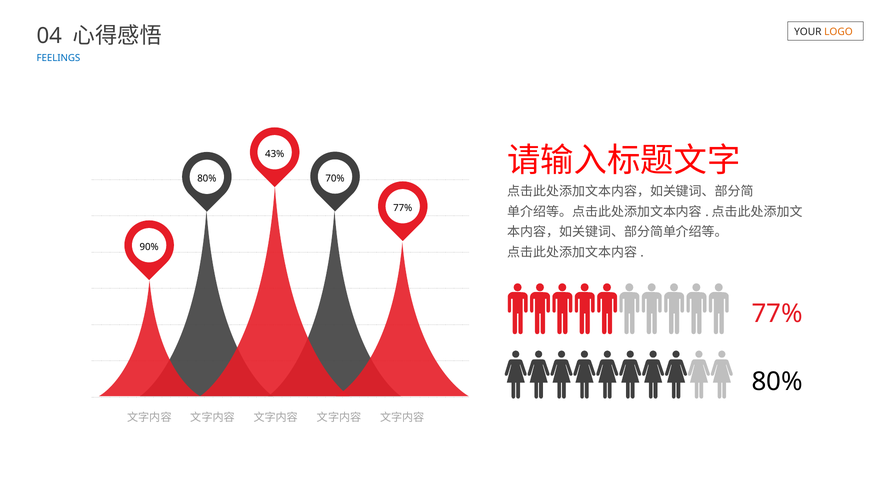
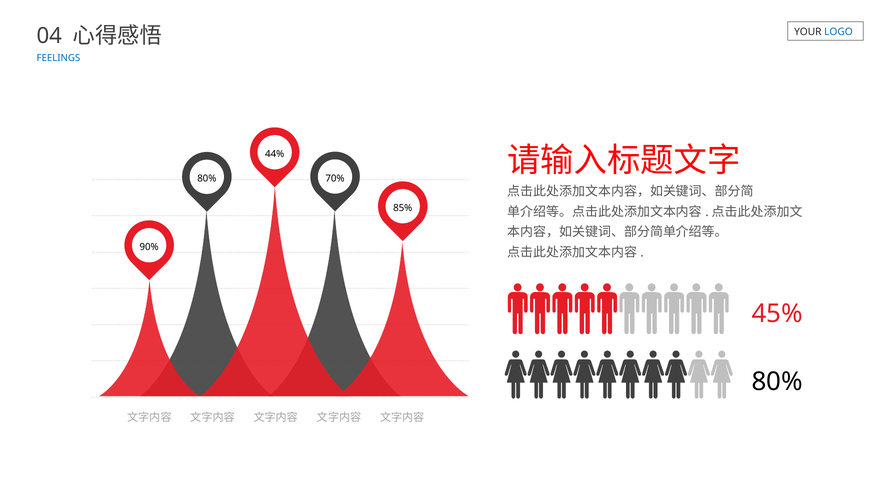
LOGO colour: orange -> blue (838, 32)
43%: 43% -> 44% (275, 154)
77%: 77% -> 85% (403, 208)
77%: 77% -> 45% (777, 314)
